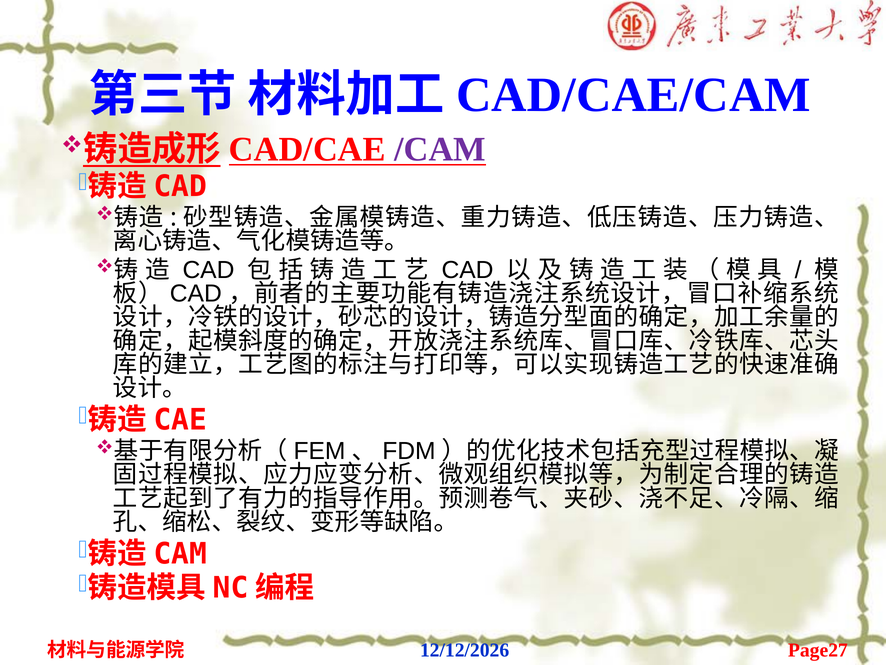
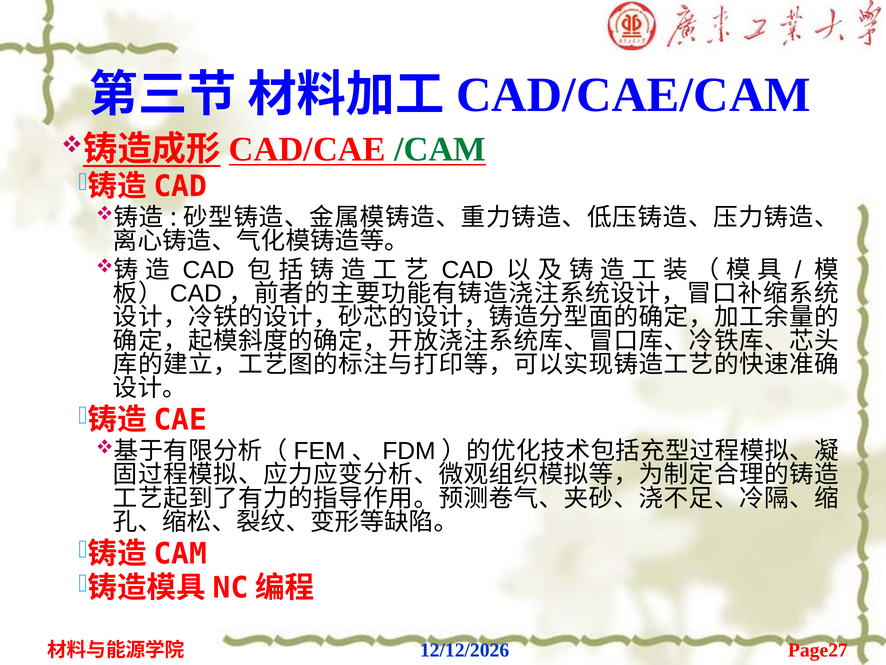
/CAM colour: purple -> green (440, 150)
